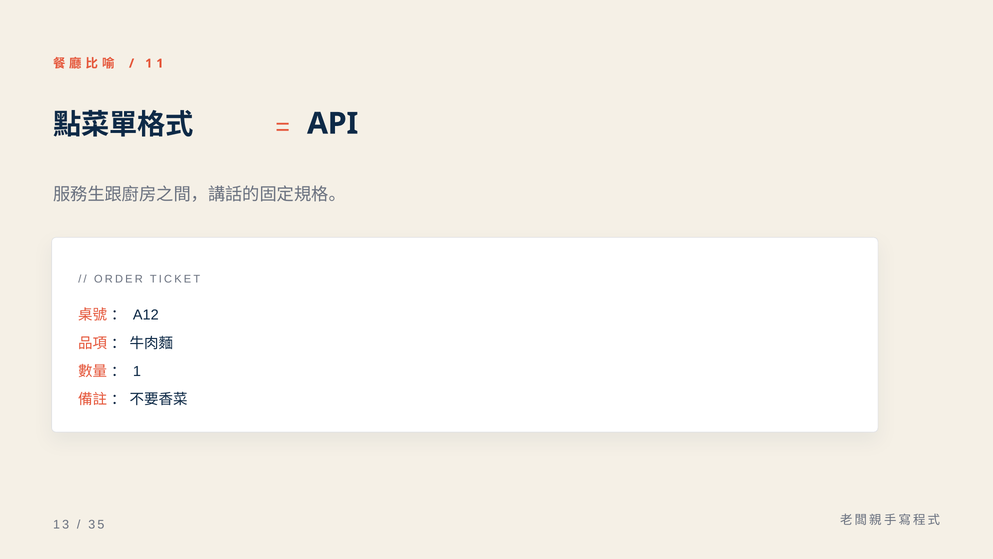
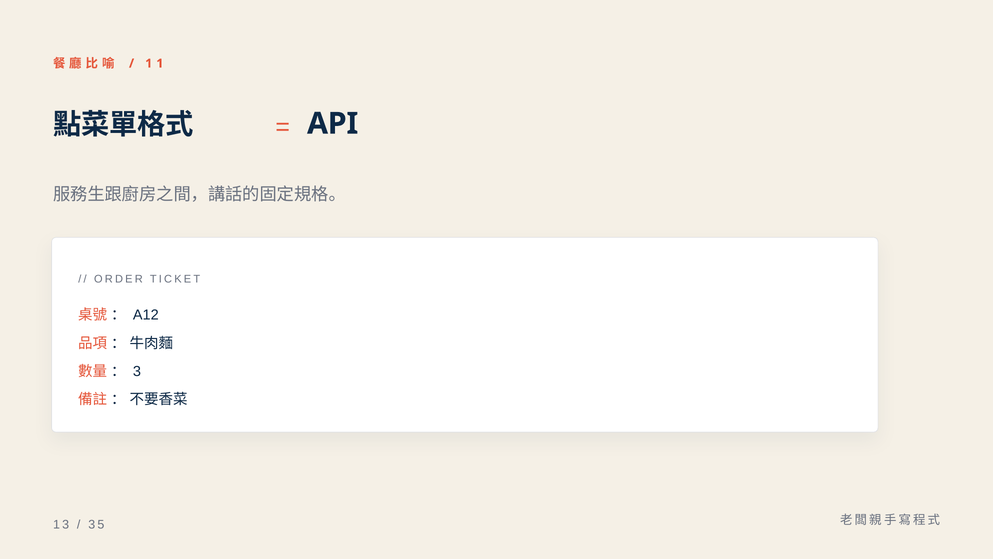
1: 1 -> 3 (137, 371)
